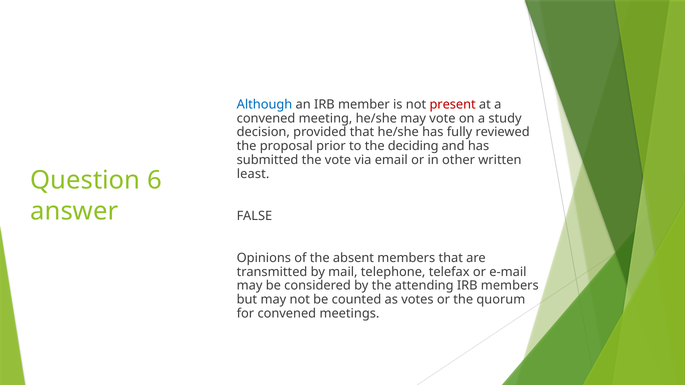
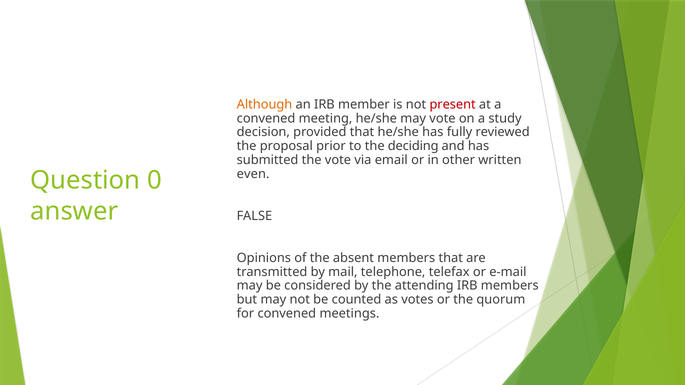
Although colour: blue -> orange (265, 105)
least: least -> even (253, 174)
6: 6 -> 0 (154, 180)
